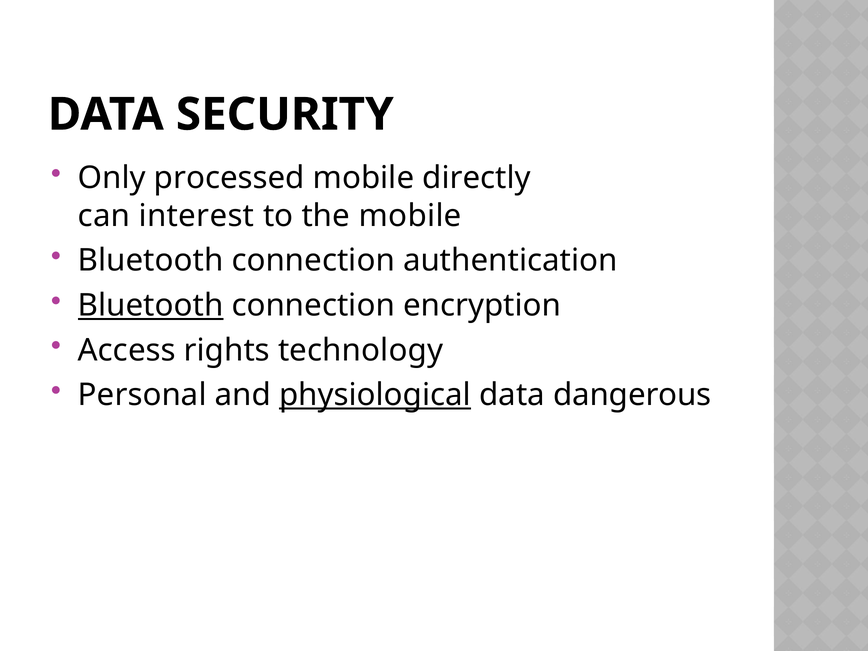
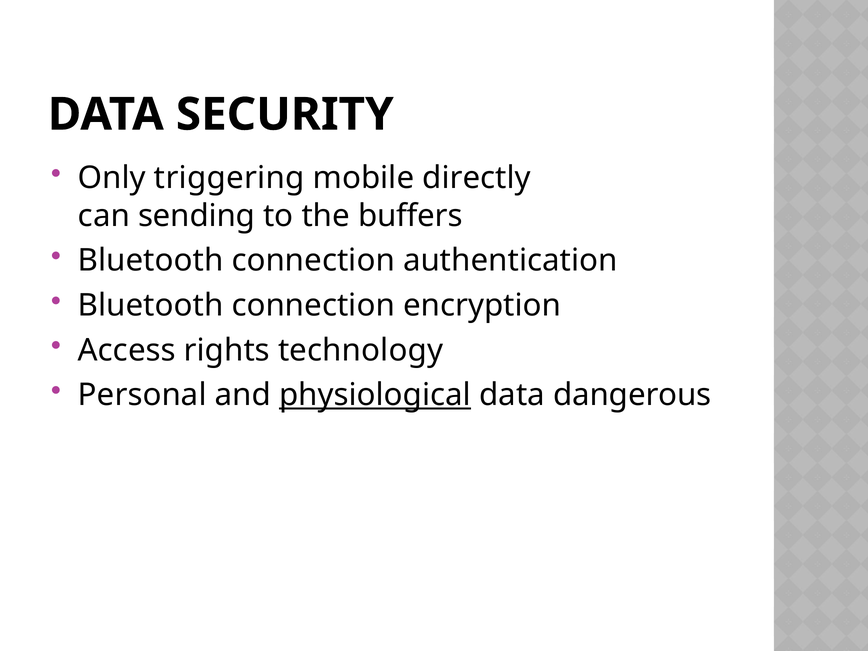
processed: processed -> triggering (229, 178)
interest: interest -> sending (197, 216)
the mobile: mobile -> buffers (410, 216)
Bluetooth underline: present -> none (151, 305)
